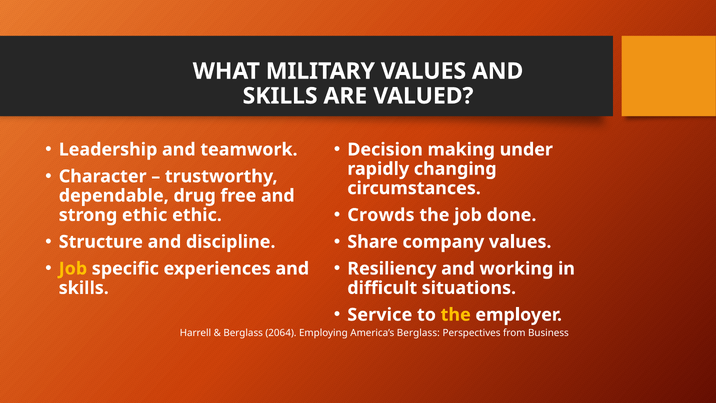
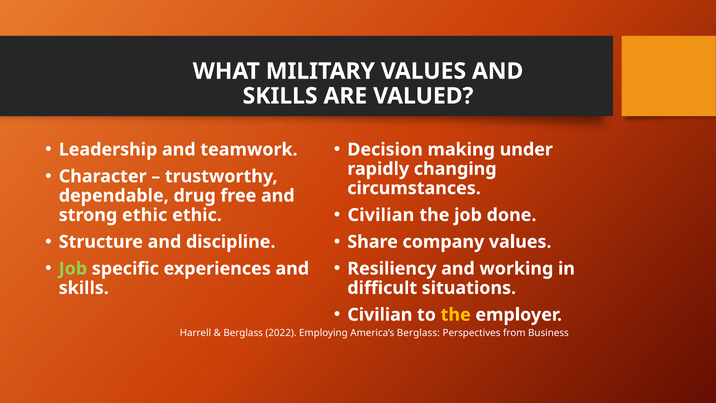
Crowds: Crowds -> Civilian (381, 215)
Job colour: yellow -> light green (73, 268)
Service: Service -> Civilian (380, 315)
2064: 2064 -> 2022 (281, 333)
